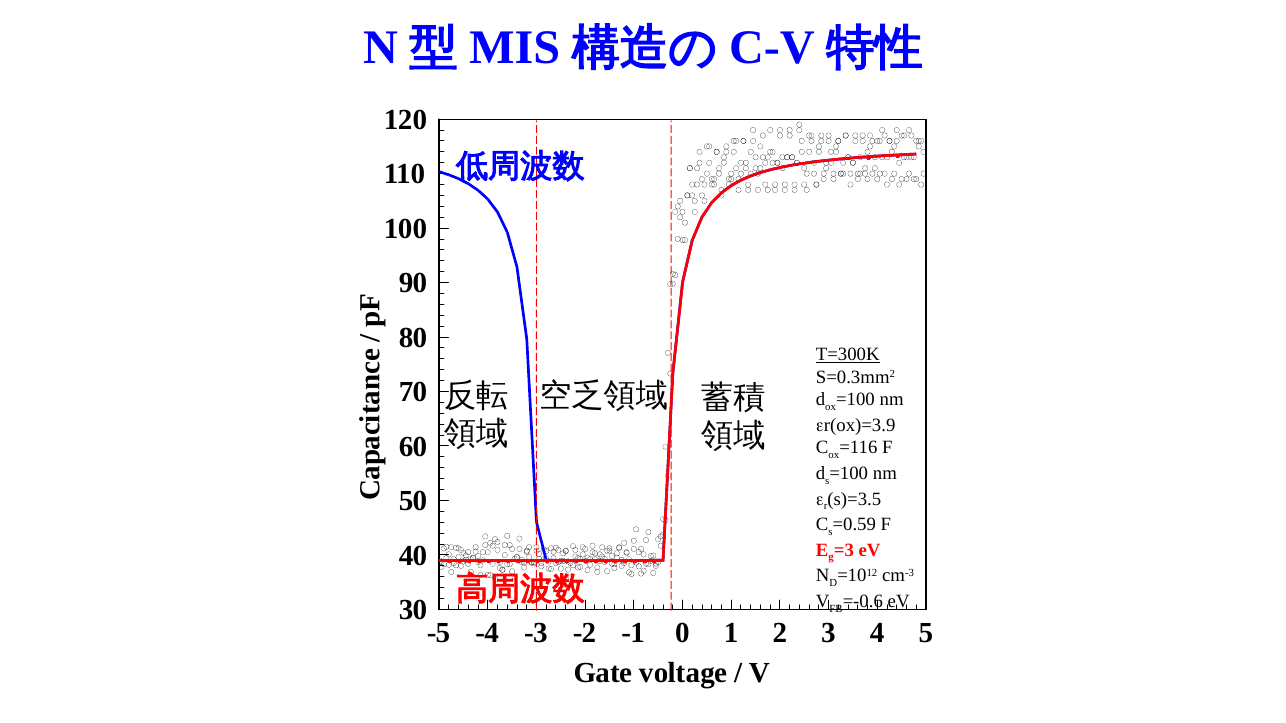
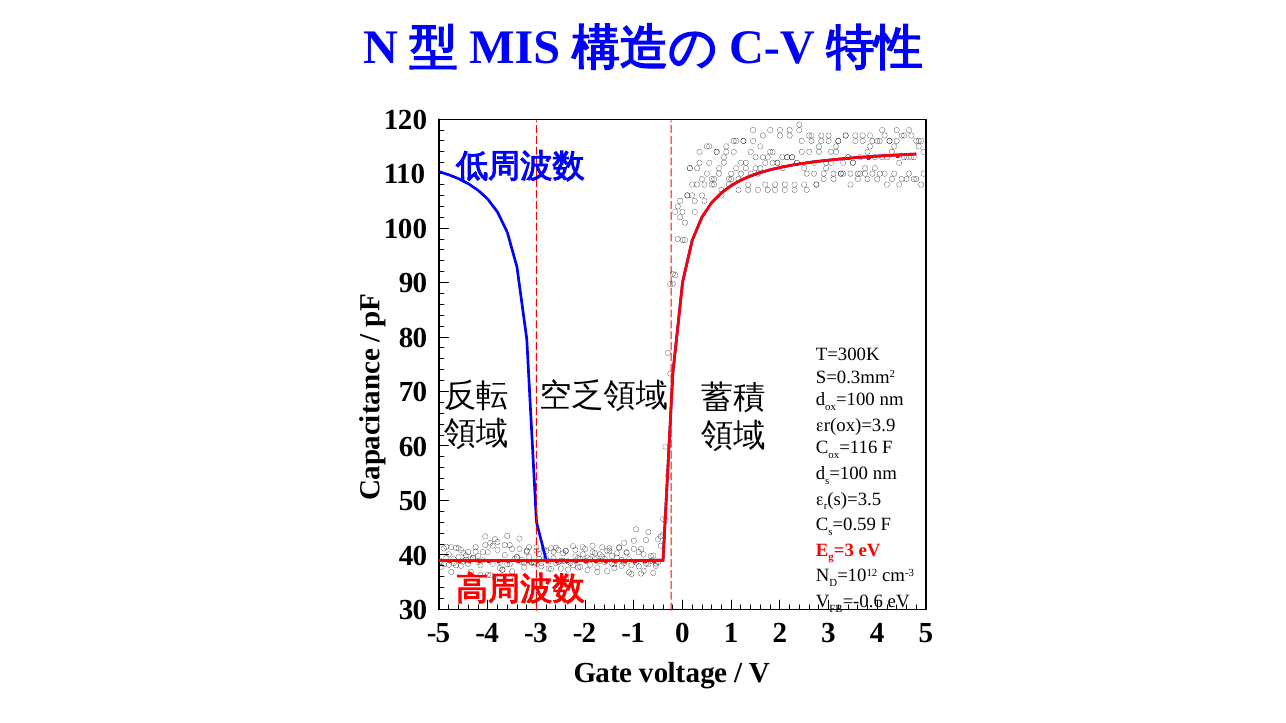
T=300K underline: present -> none (848, 355)
